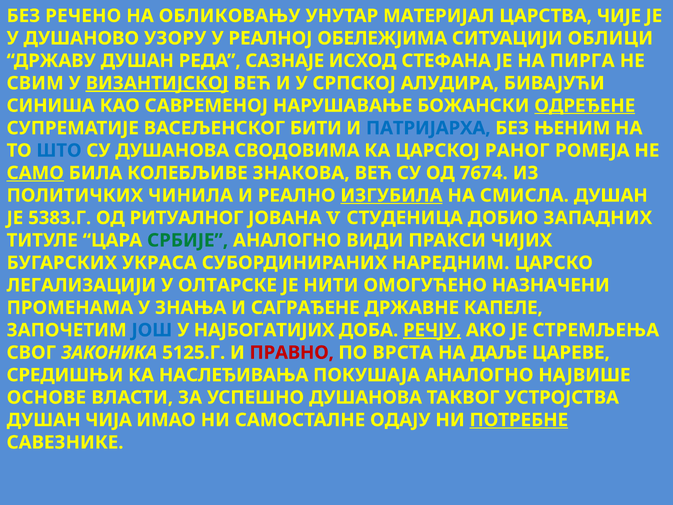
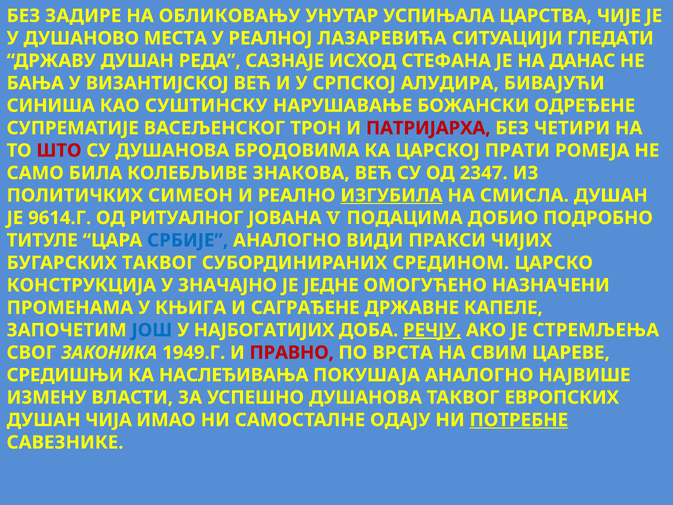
РЕЧЕНО: РЕЧЕНО -> ЗАДИРЕ (83, 16)
МАТЕРИЈАЛ: МАТЕРИЈАЛ -> УСПИЊАЛА (439, 16)
УЗОРУ: УЗОРУ -> МЕСТА (175, 38)
ОБЕЛЕЖЈИМА: ОБЕЛЕЖЈИМА -> ЛАЗАРЕВИЋА (382, 38)
ОБЛИЦИ: ОБЛИЦИ -> ГЛЕДАТИ (611, 38)
ПИРГА: ПИРГА -> ДАНАС (582, 61)
СВИМ: СВИМ -> БАЊА (35, 83)
ВИЗАНТИЈСКОЈ underline: present -> none (157, 83)
САВРЕМЕНОЈ: САВРЕМЕНОЈ -> СУШТИНСКУ (206, 106)
ОДРЕЂЕНЕ underline: present -> none (585, 106)
БИТИ: БИТИ -> ТРОН (316, 128)
ПАТРИЈАРХА colour: blue -> red (428, 128)
ЊЕНИМ: ЊЕНИМ -> ЧЕТИРИ (572, 128)
ШТО colour: blue -> red (59, 150)
СВОДОВИМА: СВОДОВИМА -> БРОДОВИМА (297, 150)
РАНОГ: РАНОГ -> ПРАТИ (517, 150)
САМО underline: present -> none (35, 173)
7674: 7674 -> 2347 (484, 173)
ЧИНИЛА: ЧИНИЛА -> СИМЕОН (190, 195)
5383.Г: 5383.Г -> 9614.Г (60, 218)
СТУДЕНИЦА: СТУДЕНИЦА -> ПОДАЦИМА (405, 218)
ЗАПАДНИХ: ЗАПАДНИХ -> ПОДРОБНО (598, 218)
СРБИЈЕ colour: green -> blue (188, 240)
БУГАРСКИХ УКРАСА: УКРАСА -> ТАКВОГ (159, 263)
НАРЕДНИМ: НАРЕДНИМ -> СРЕДИНОМ (451, 263)
ЛЕГАЛИЗАЦИЈИ: ЛЕГАЛИЗАЦИЈИ -> КОНСТРУКЦИЈА (81, 285)
ОЛТАРСКЕ: ОЛТАРСКЕ -> ЗНАЧАЈНО (228, 285)
НИТИ: НИТИ -> ЈЕДНЕ (331, 285)
ЗНАЊА: ЗНАЊА -> КЊИГА (191, 308)
5125.Г: 5125.Г -> 1949.Г (194, 352)
ДАЉЕ: ДАЉЕ -> СВИМ (499, 352)
ОСНОВЕ: ОСНОВЕ -> ИЗМЕНУ (47, 397)
УСТРОЈСТВА: УСТРОЈСТВА -> ЕВРОПСКИХ (562, 397)
